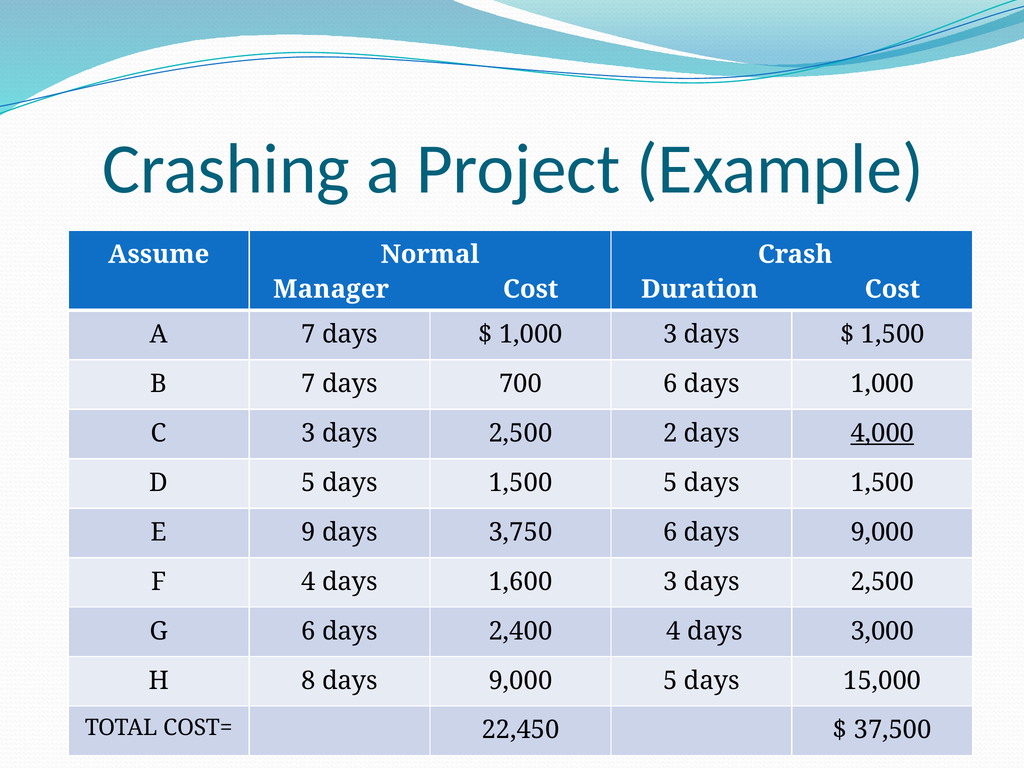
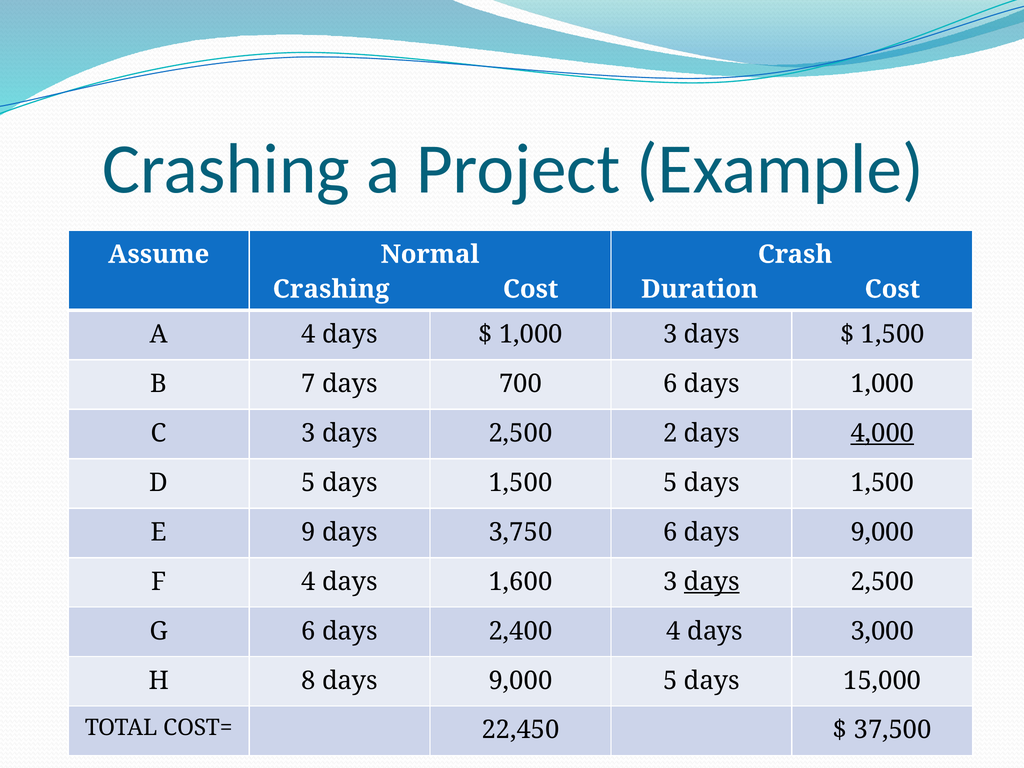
Manager: Manager -> Crashing (331, 289)
A 7: 7 -> 4 (309, 334)
days underline: none -> present (712, 582)
